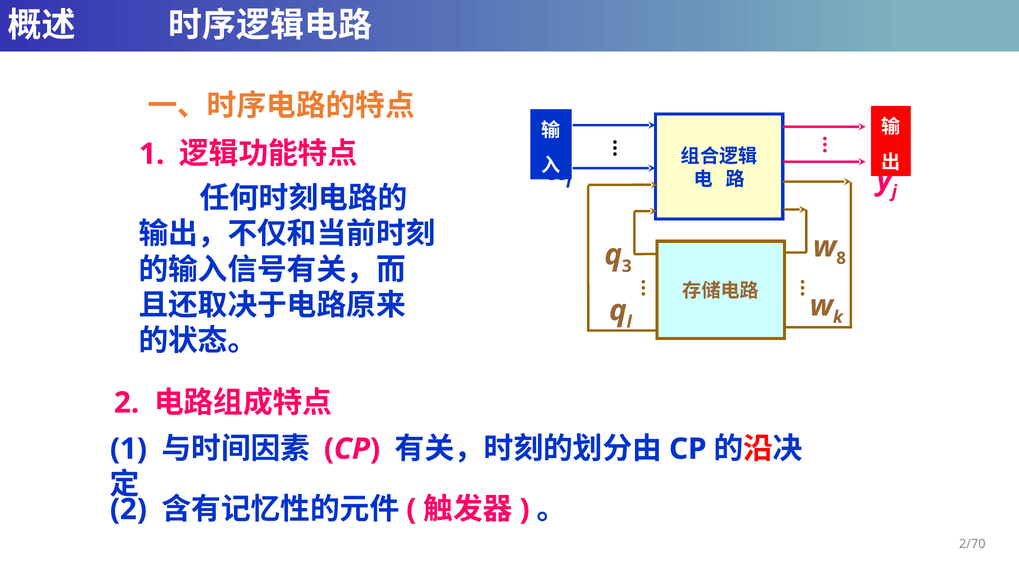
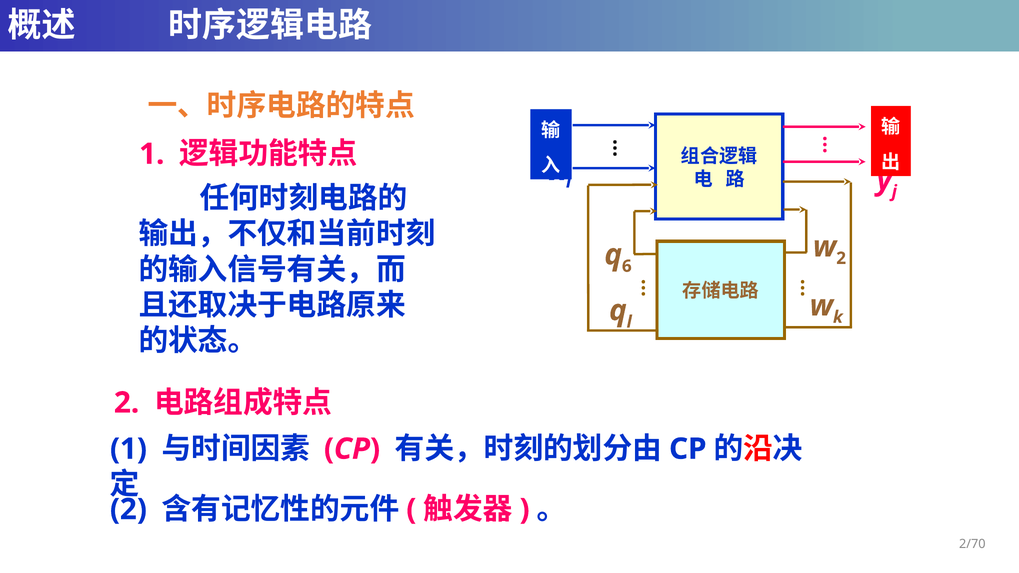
8: 8 -> 2 (841, 258)
3: 3 -> 6 (627, 266)
